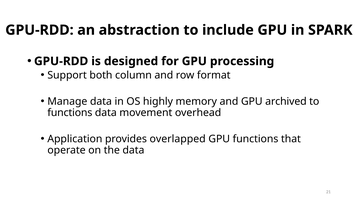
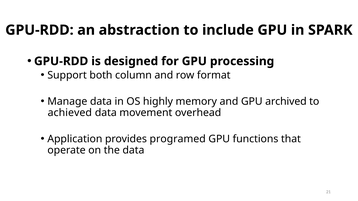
functions: functions -> achieved (70, 113)
overlapped: overlapped -> programed (178, 139)
